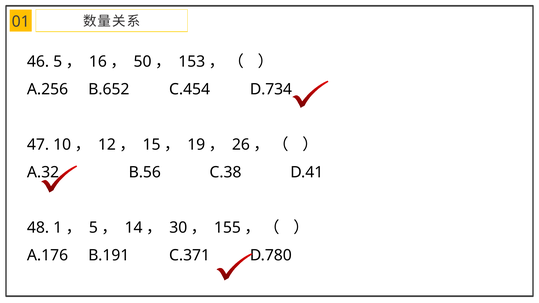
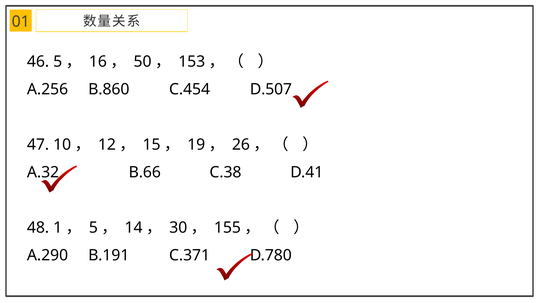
B.652: B.652 -> B.860 (109, 89)
D.734: D.734 -> D.507 (271, 89)
B.56: B.56 -> B.66 (145, 172)
A.176: A.176 -> A.290 (48, 255)
